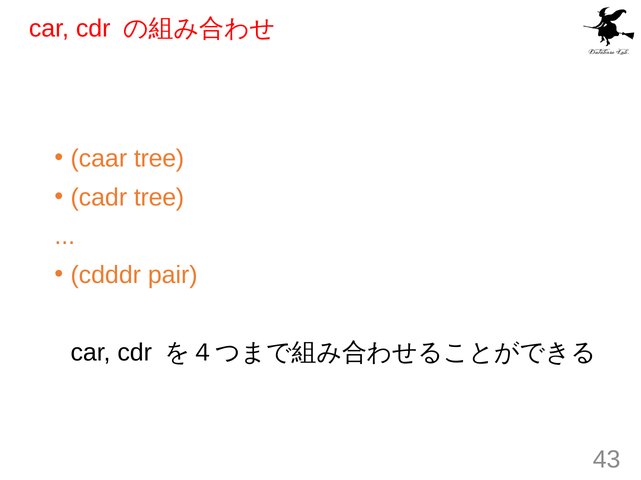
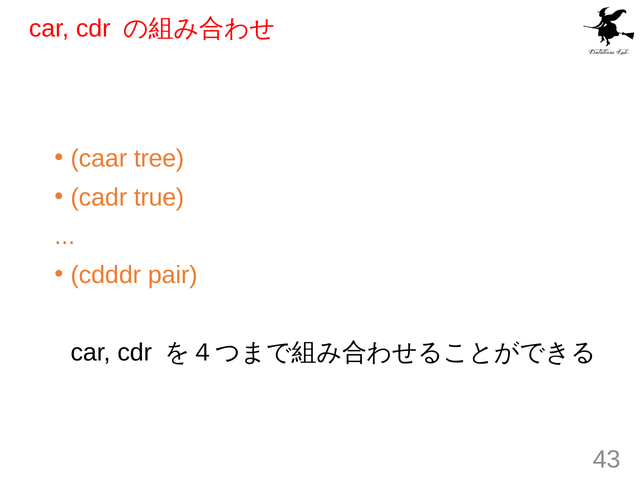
cadr tree: tree -> true (159, 198)
